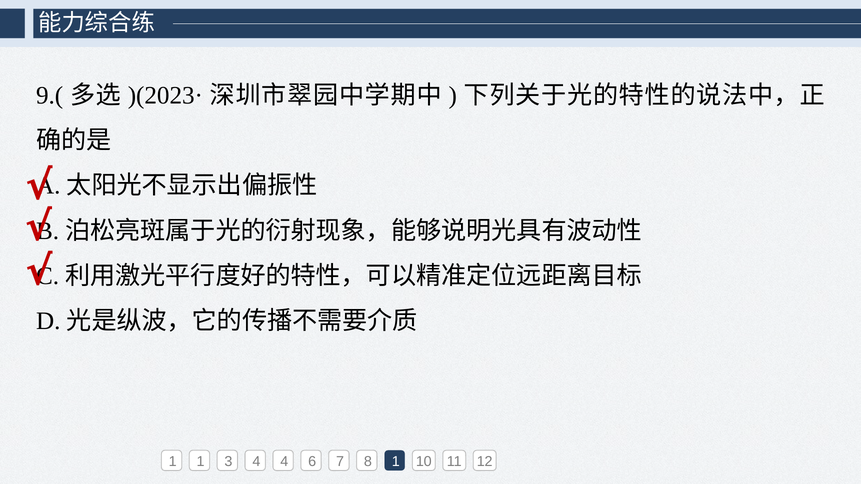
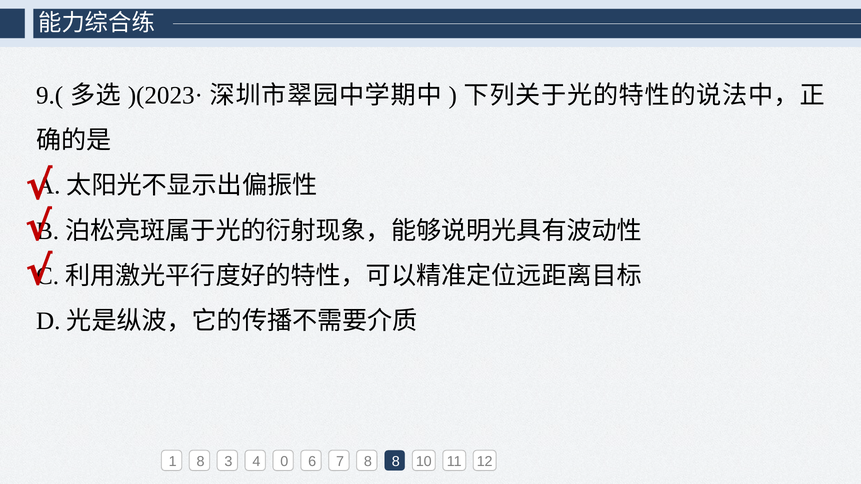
1 1: 1 -> 8 (201, 462)
4 4: 4 -> 0 (284, 462)
8 1: 1 -> 8 (396, 462)
